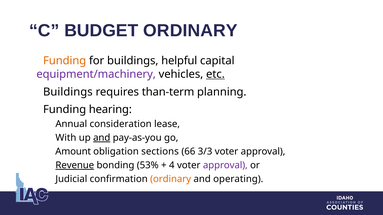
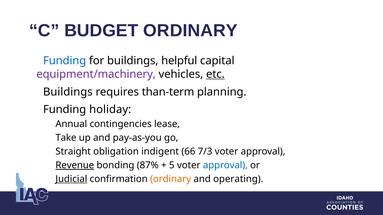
Funding colour: orange -> blue (65, 61)
hearing: hearing -> holiday (110, 110)
consideration: consideration -> contingencies (121, 124)
With: With -> Take (66, 138)
and underline: present -> none (102, 138)
Amount: Amount -> Straight (73, 152)
sections: sections -> indigent (160, 152)
3/3: 3/3 -> 7/3 (205, 152)
53%: 53% -> 87% (148, 166)
4: 4 -> 5 (172, 166)
approval colour: purple -> blue (225, 166)
Judicial underline: none -> present (71, 179)
